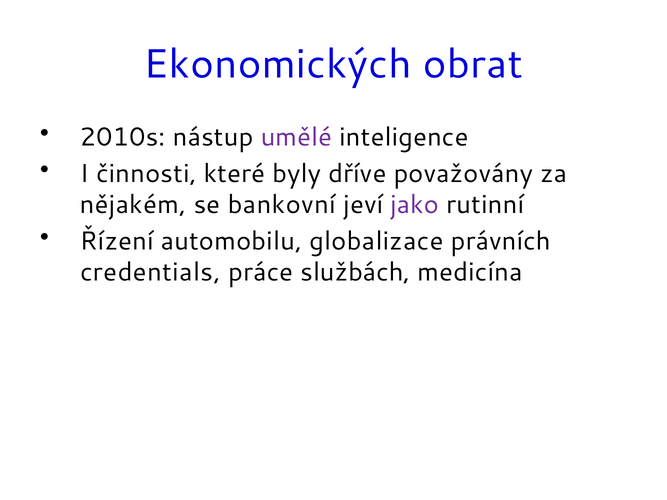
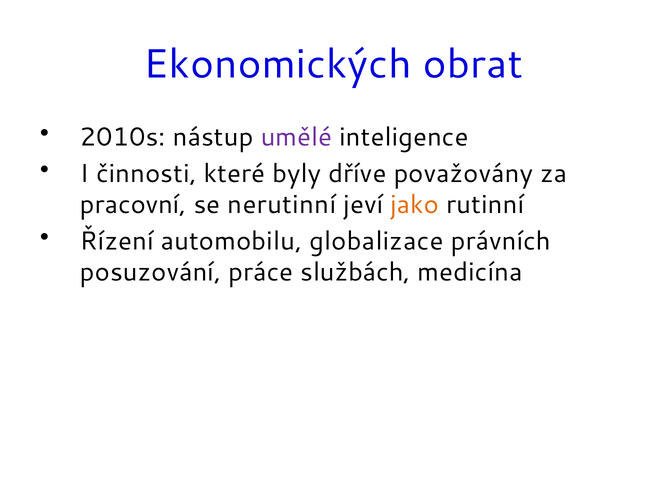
nějakém: nějakém -> pracovní (133, 205)
bankovní: bankovní -> nerutinní (282, 205)
jako colour: purple -> orange (415, 205)
credentials: credentials -> posuzování (151, 272)
